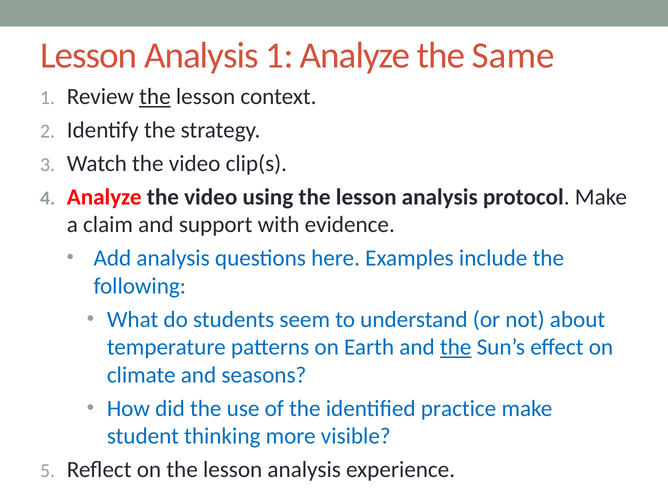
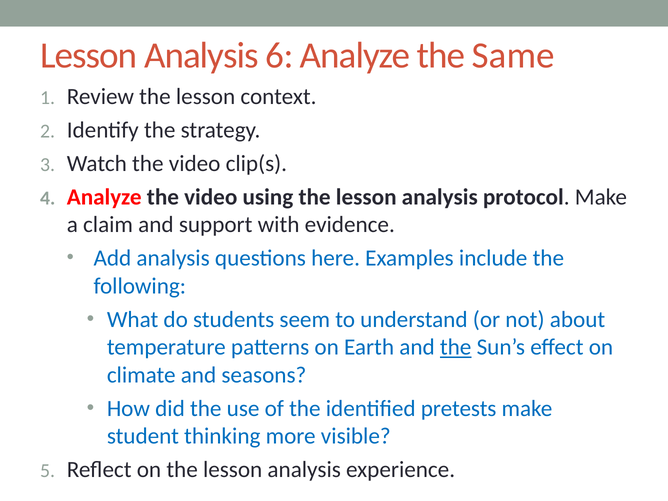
Analysis 1: 1 -> 6 (279, 55)
the underline: present -> none (155, 97)
practice: practice -> pretests (459, 409)
